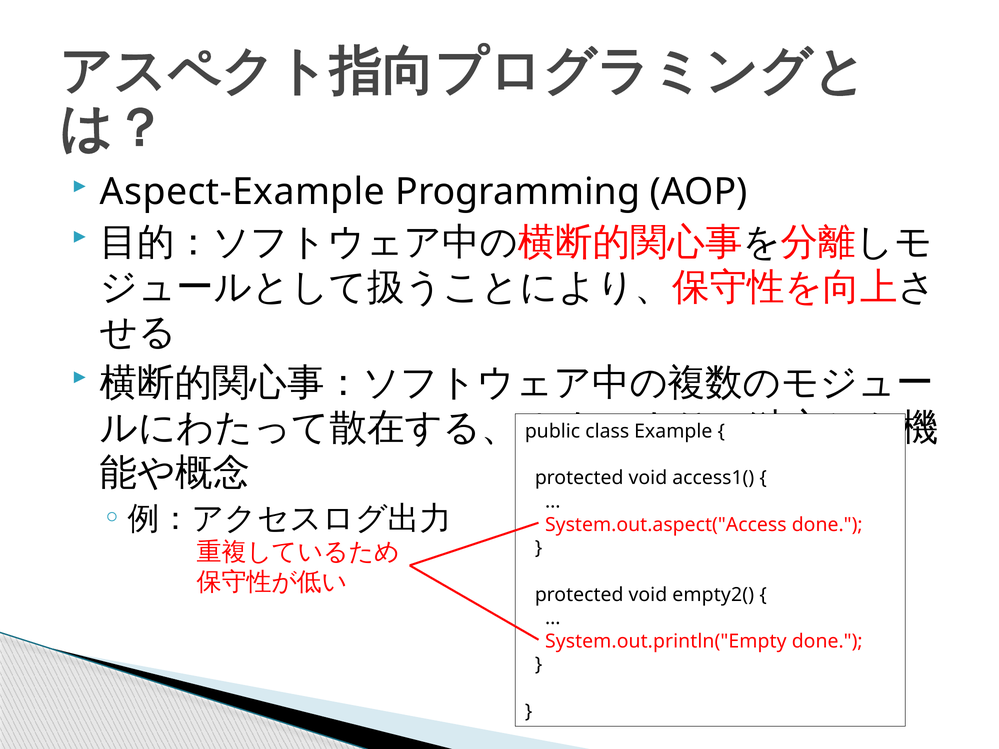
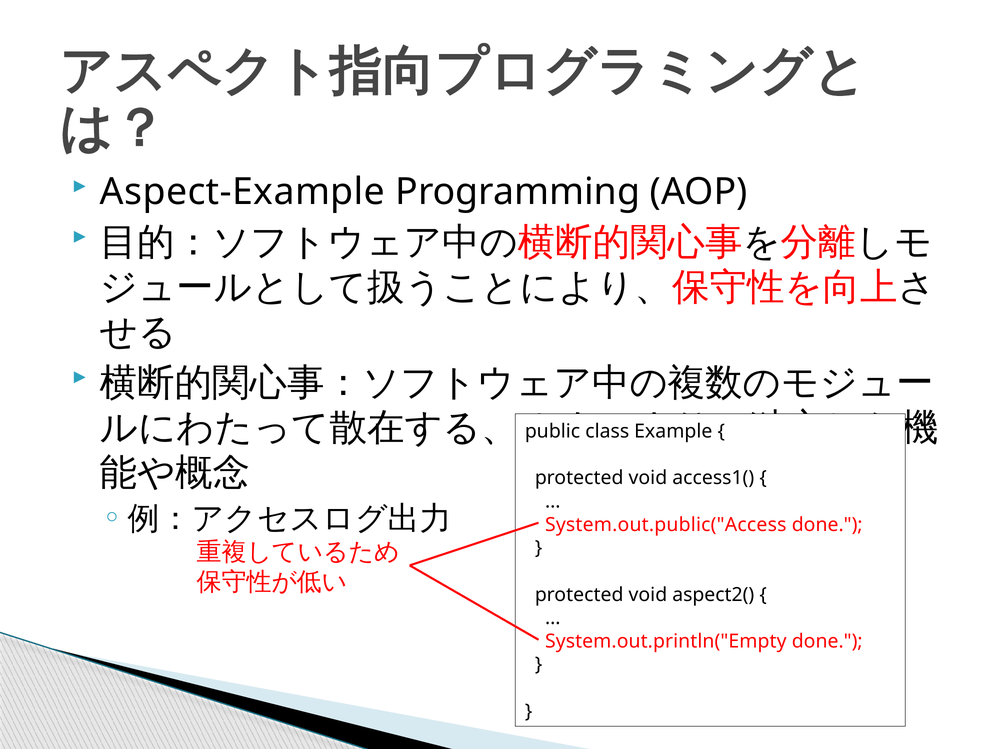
System.out.aspect("Access: System.out.aspect("Access -> System.out.public("Access (666, 525)
empty2(: empty2( -> aspect2( (713, 595)
